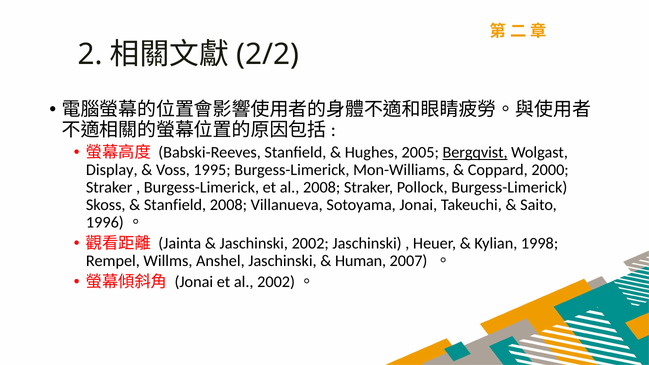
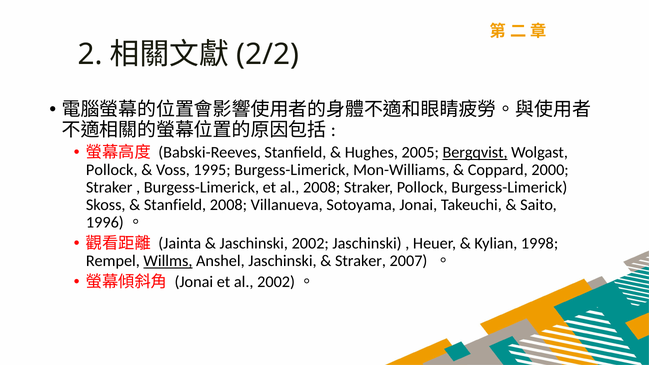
Display: Display -> Pollock (112, 170)
Willms underline: none -> present (168, 261)
Human: Human -> Straker (361, 261)
